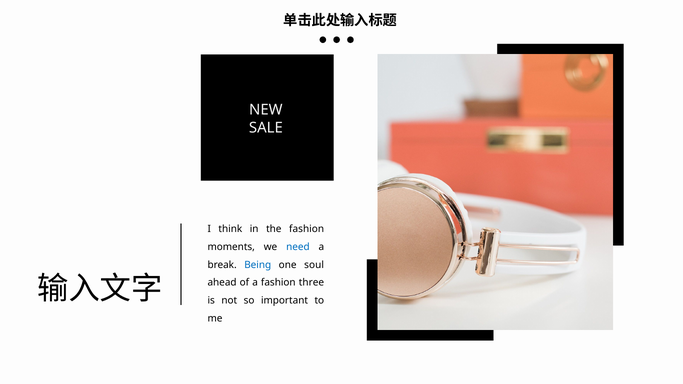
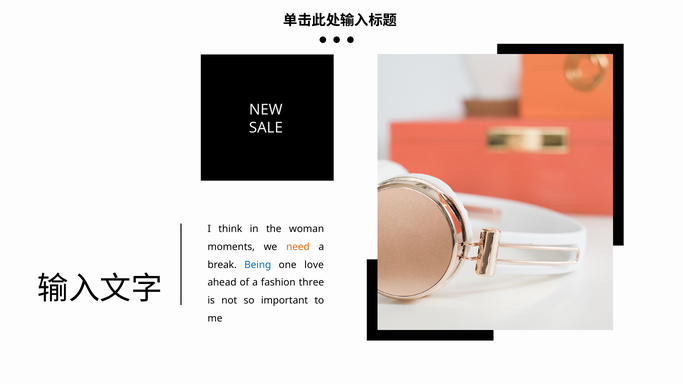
the fashion: fashion -> woman (307, 229)
need colour: blue -> orange (298, 247)
soul: soul -> love (314, 265)
